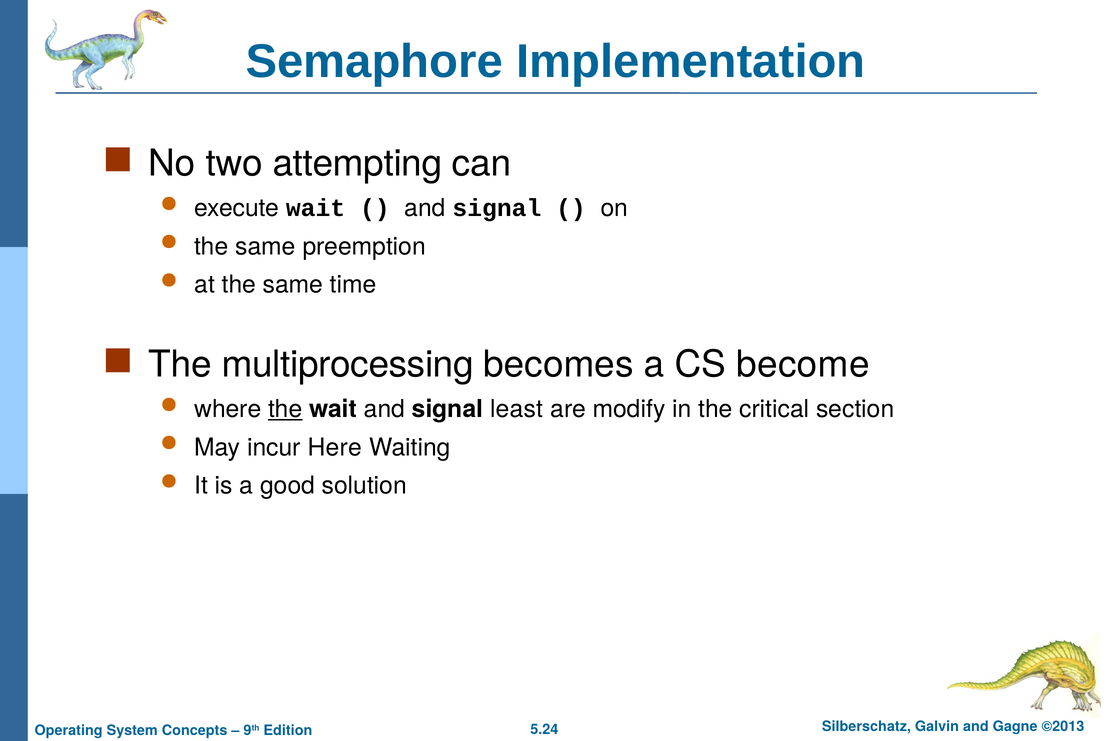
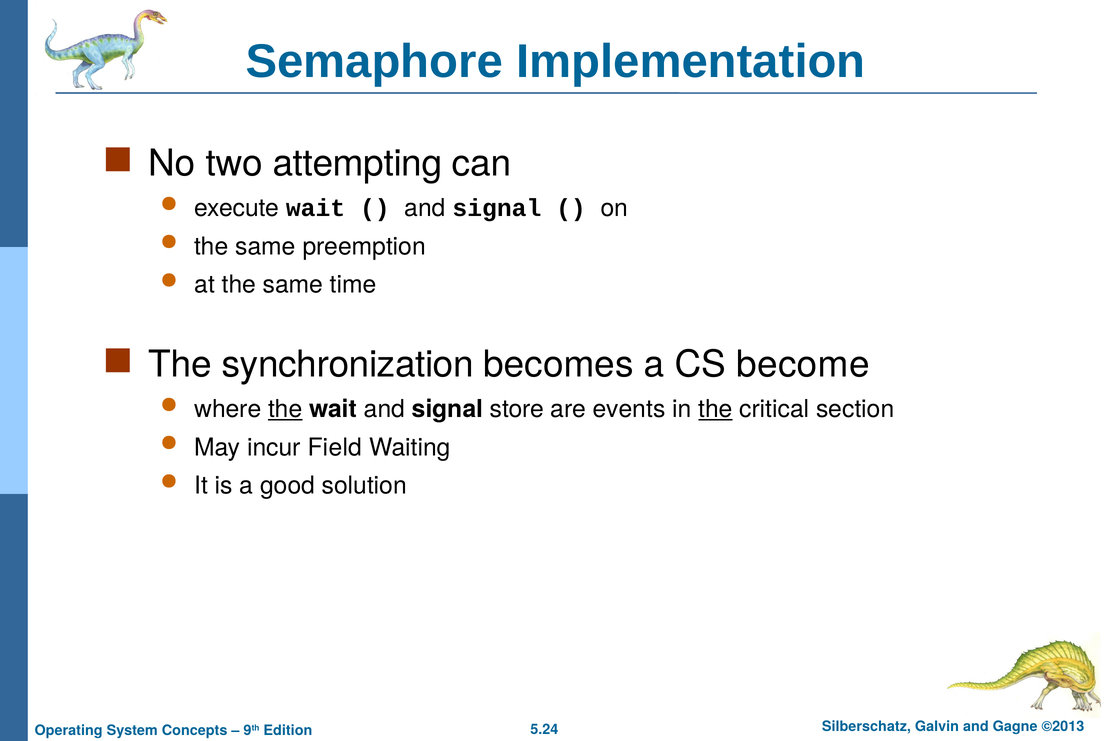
multiprocessing: multiprocessing -> synchronization (348, 364)
least: least -> store (517, 409)
modify: modify -> events (629, 409)
the underline: none -> present (715, 409)
Here: Here -> Field (335, 447)
